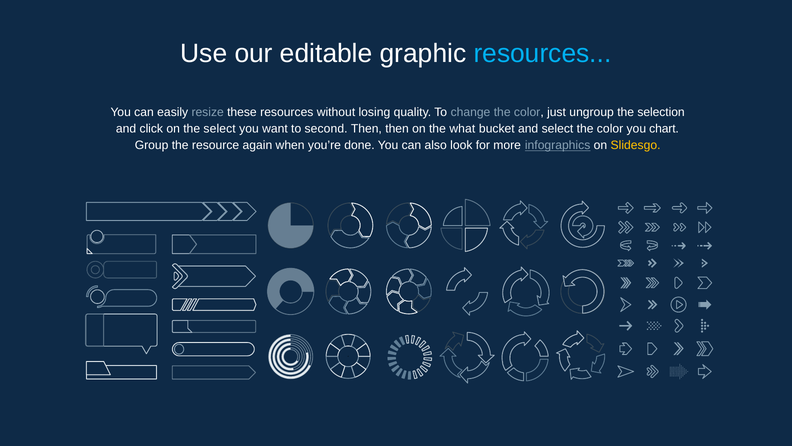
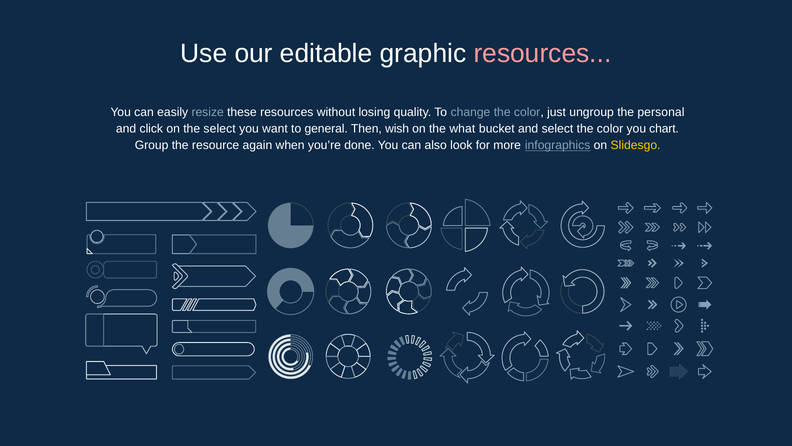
resources colour: light blue -> pink (543, 54)
selection: selection -> personal (661, 112)
second: second -> general (326, 129)
Then then: then -> wish (397, 129)
